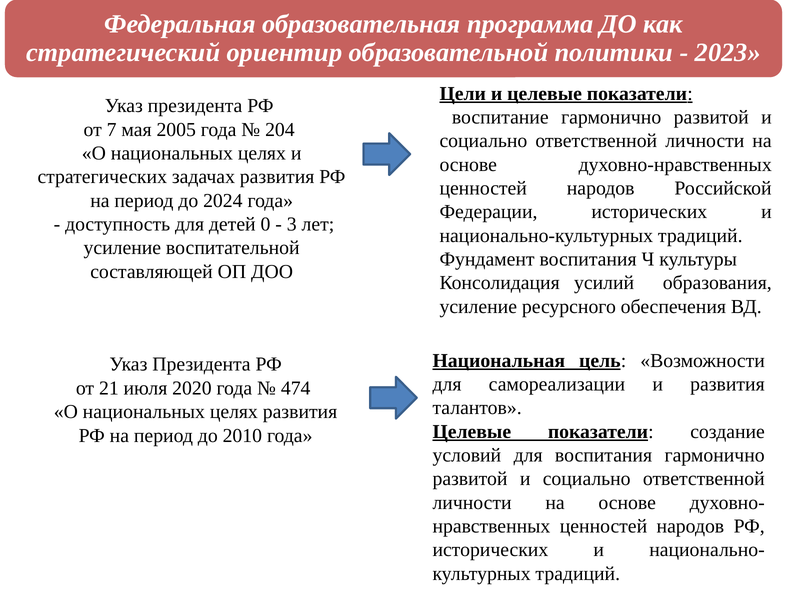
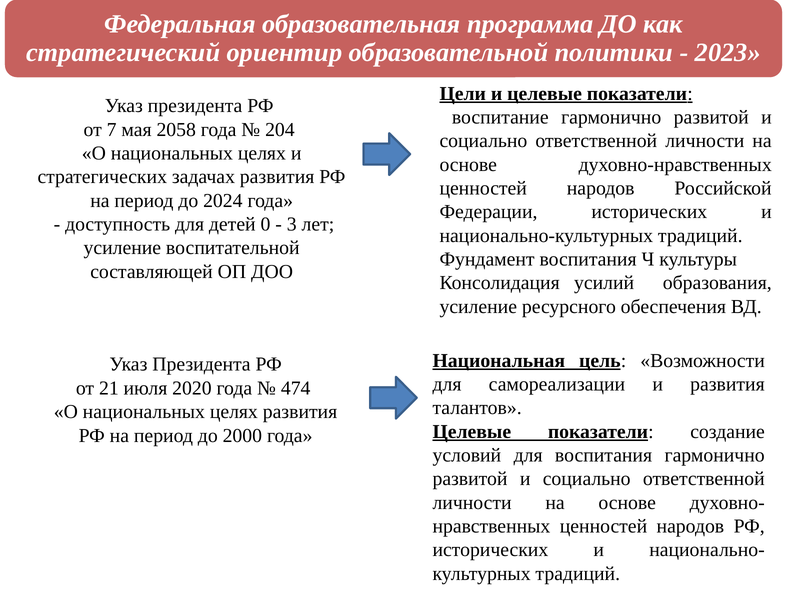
2005: 2005 -> 2058 (176, 130)
2010: 2010 -> 2000 (242, 435)
